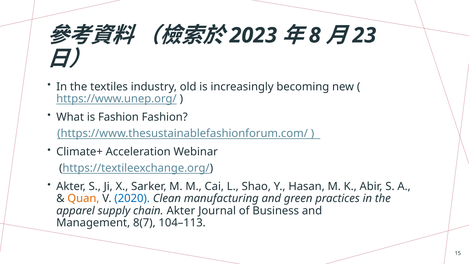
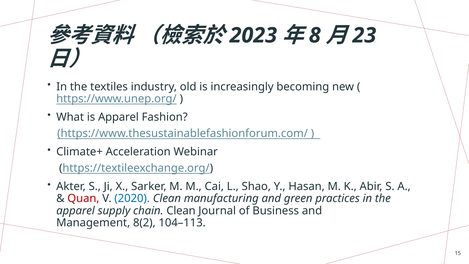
is Fashion: Fashion -> Apparel (118, 117)
Quan colour: orange -> red (83, 198)
chain Akter: Akter -> Clean (181, 211)
8(7: 8(7 -> 8(2 (144, 223)
